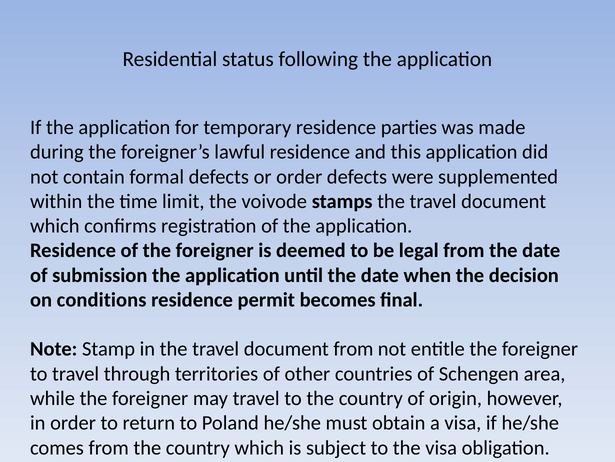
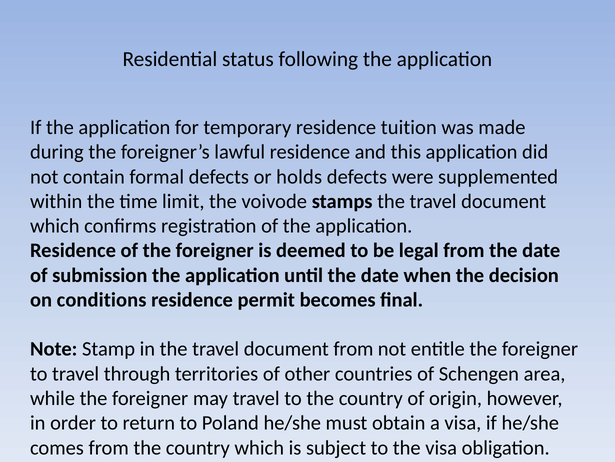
parties: parties -> tuition (409, 127)
or order: order -> holds (299, 176)
